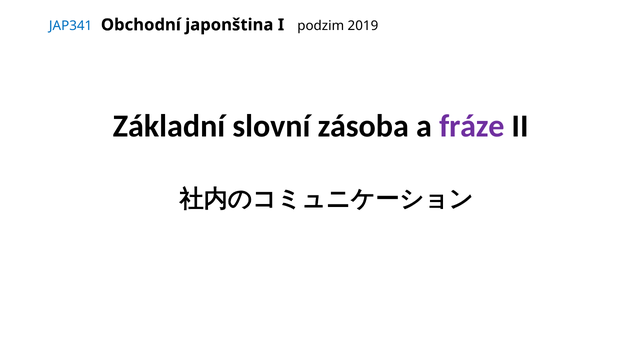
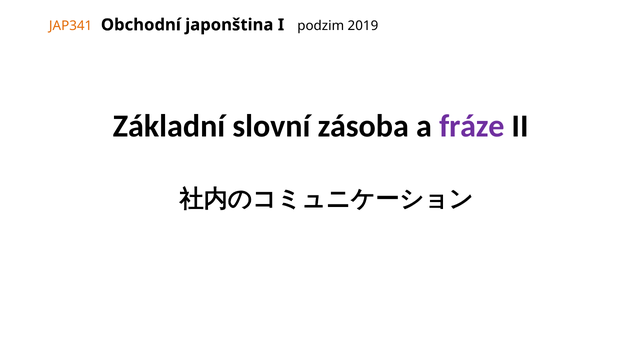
JAP341 colour: blue -> orange (71, 26)
